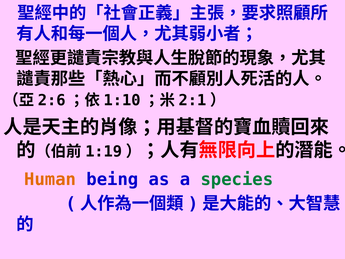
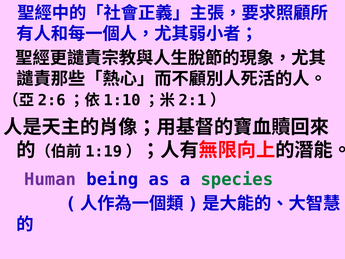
Human colour: orange -> purple (50, 179)
